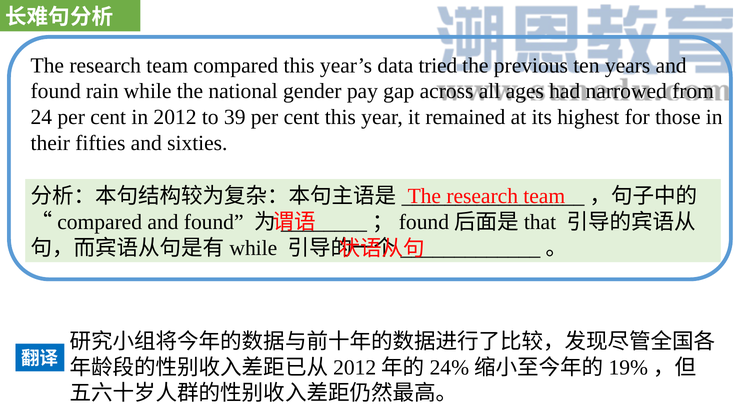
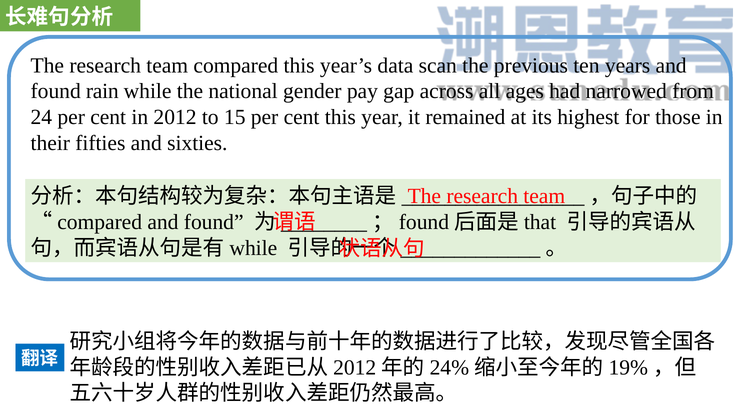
tried: tried -> scan (438, 65)
39: 39 -> 15 (235, 117)
